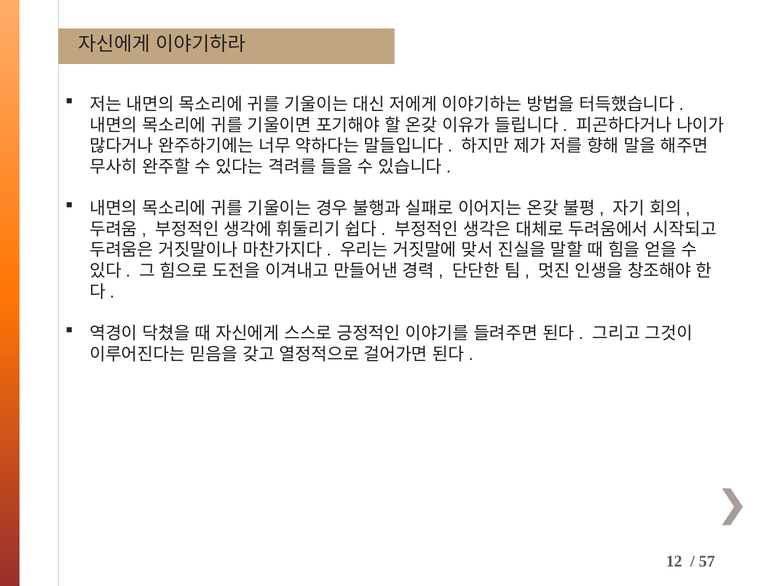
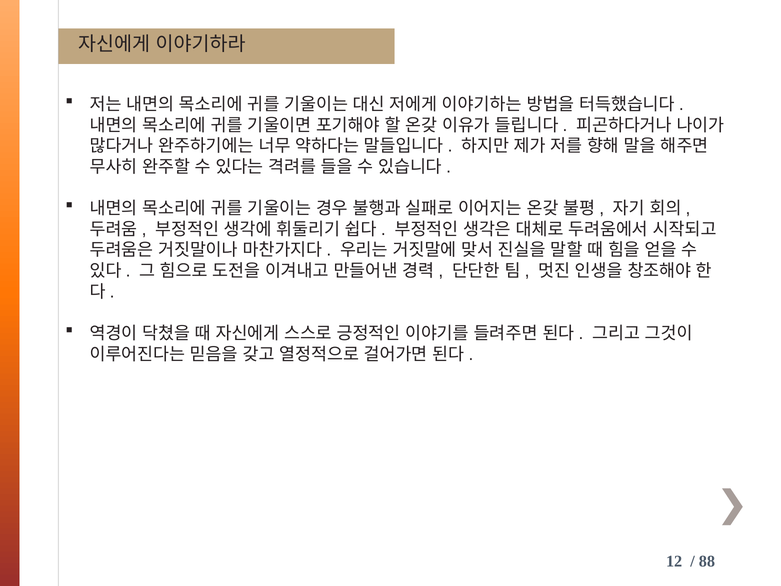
57: 57 -> 88 (707, 561)
